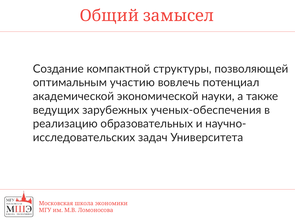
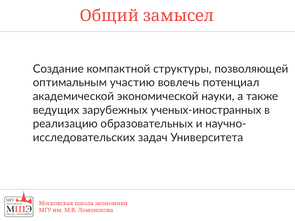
ученых-обеспечения: ученых-обеспечения -> ученых-иностранных (206, 110)
